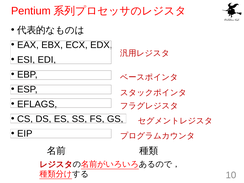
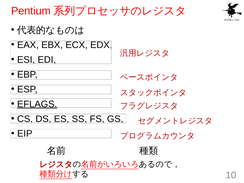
EFLAGS underline: none -> present (37, 104)
